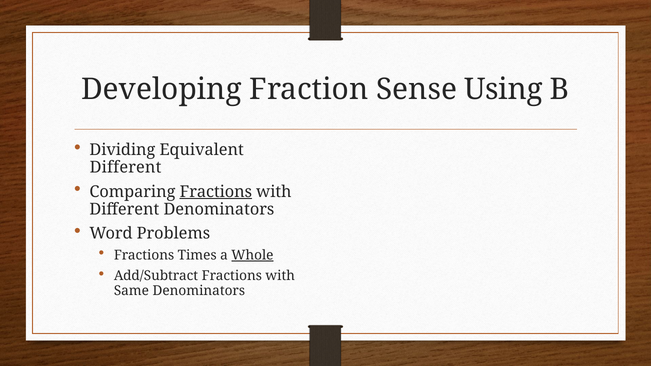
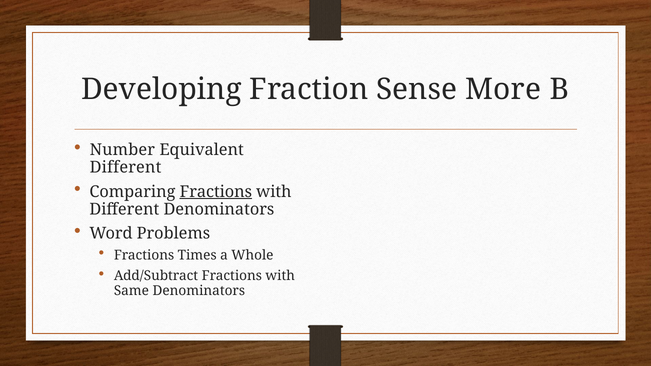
Using: Using -> More (503, 89)
Dividing: Dividing -> Number (122, 150)
Whole underline: present -> none (252, 255)
